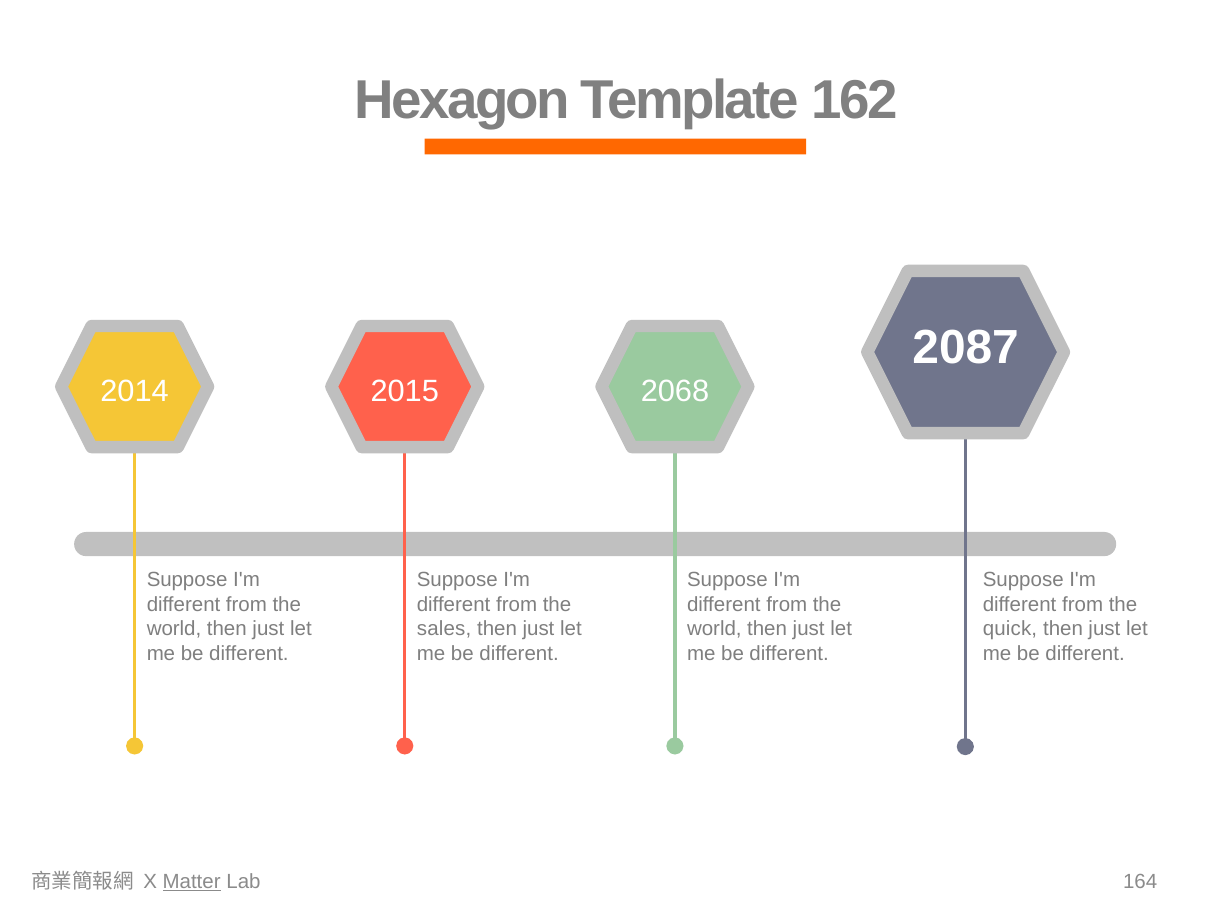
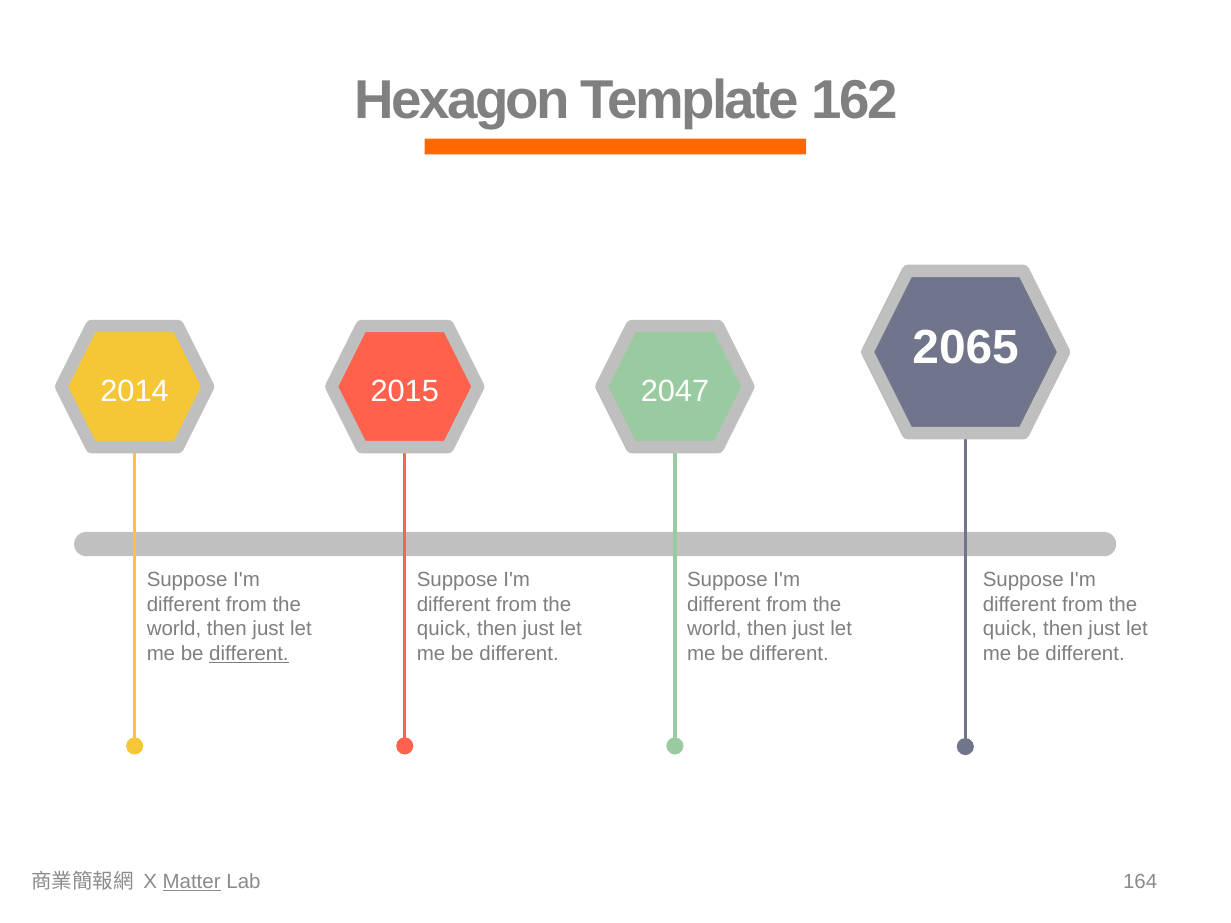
2087: 2087 -> 2065 (966, 348)
2068: 2068 -> 2047 (675, 392)
sales: sales -> quick (444, 629)
different underline: none -> present (249, 654)
